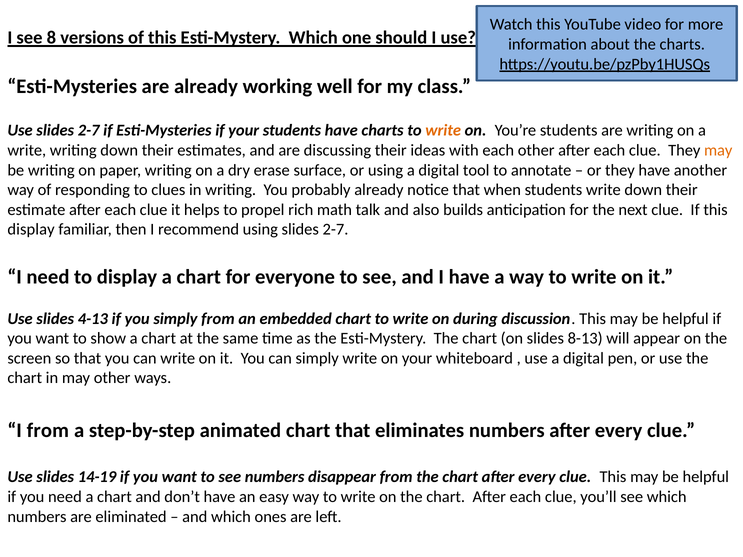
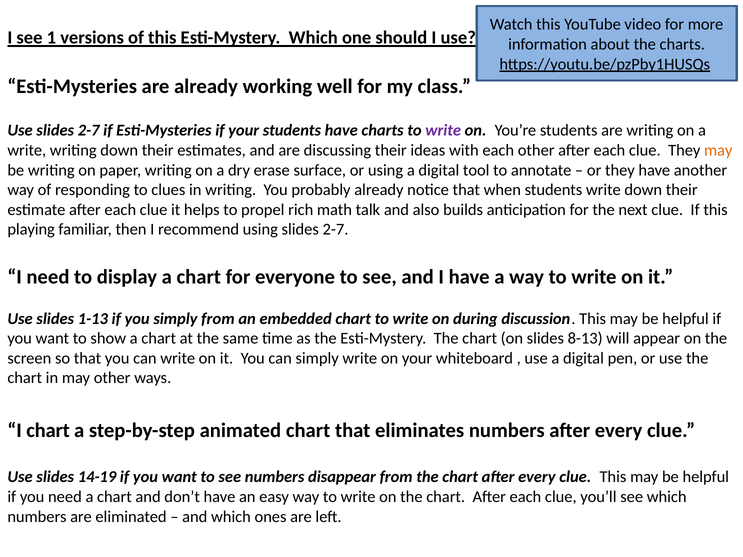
8: 8 -> 1 (51, 38)
write colour: orange -> purple (443, 131)
display: display -> playing (31, 230)
4-13: 4-13 -> 1-13 (93, 319)
I from: from -> chart (48, 431)
